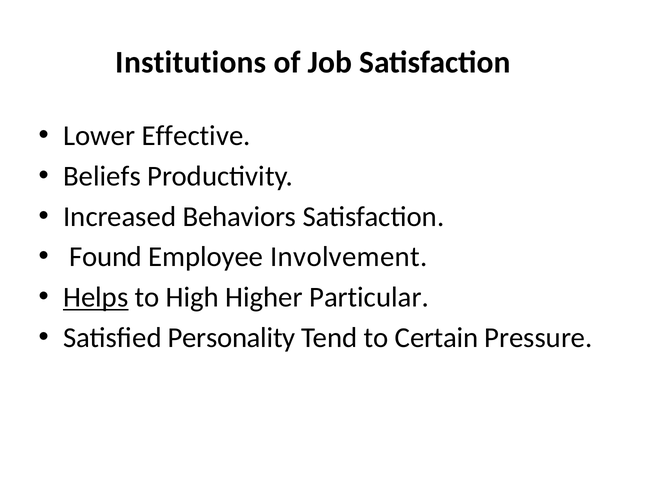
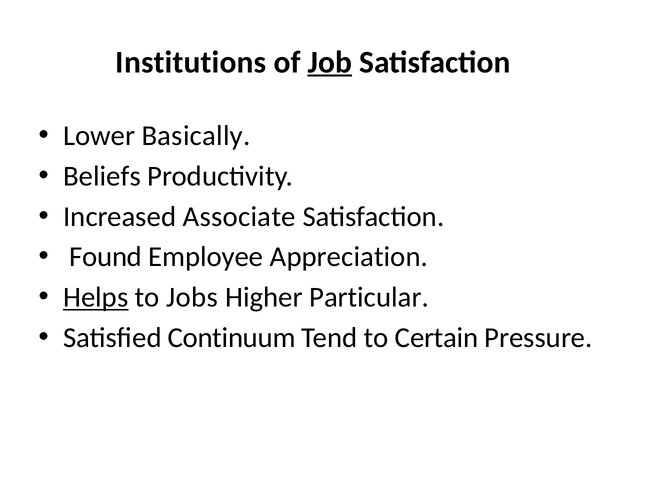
Job underline: none -> present (330, 62)
Effective: Effective -> Basically (196, 136)
Behaviors: Behaviors -> Associate (239, 217)
Involvement: Involvement -> Appreciation (349, 257)
High: High -> Jobs (192, 297)
Personality: Personality -> Continuum (232, 338)
